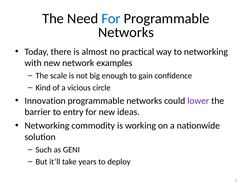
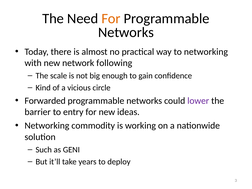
For colour: blue -> orange (111, 19)
examples: examples -> following (114, 63)
Innovation: Innovation -> Forwarded (45, 101)
